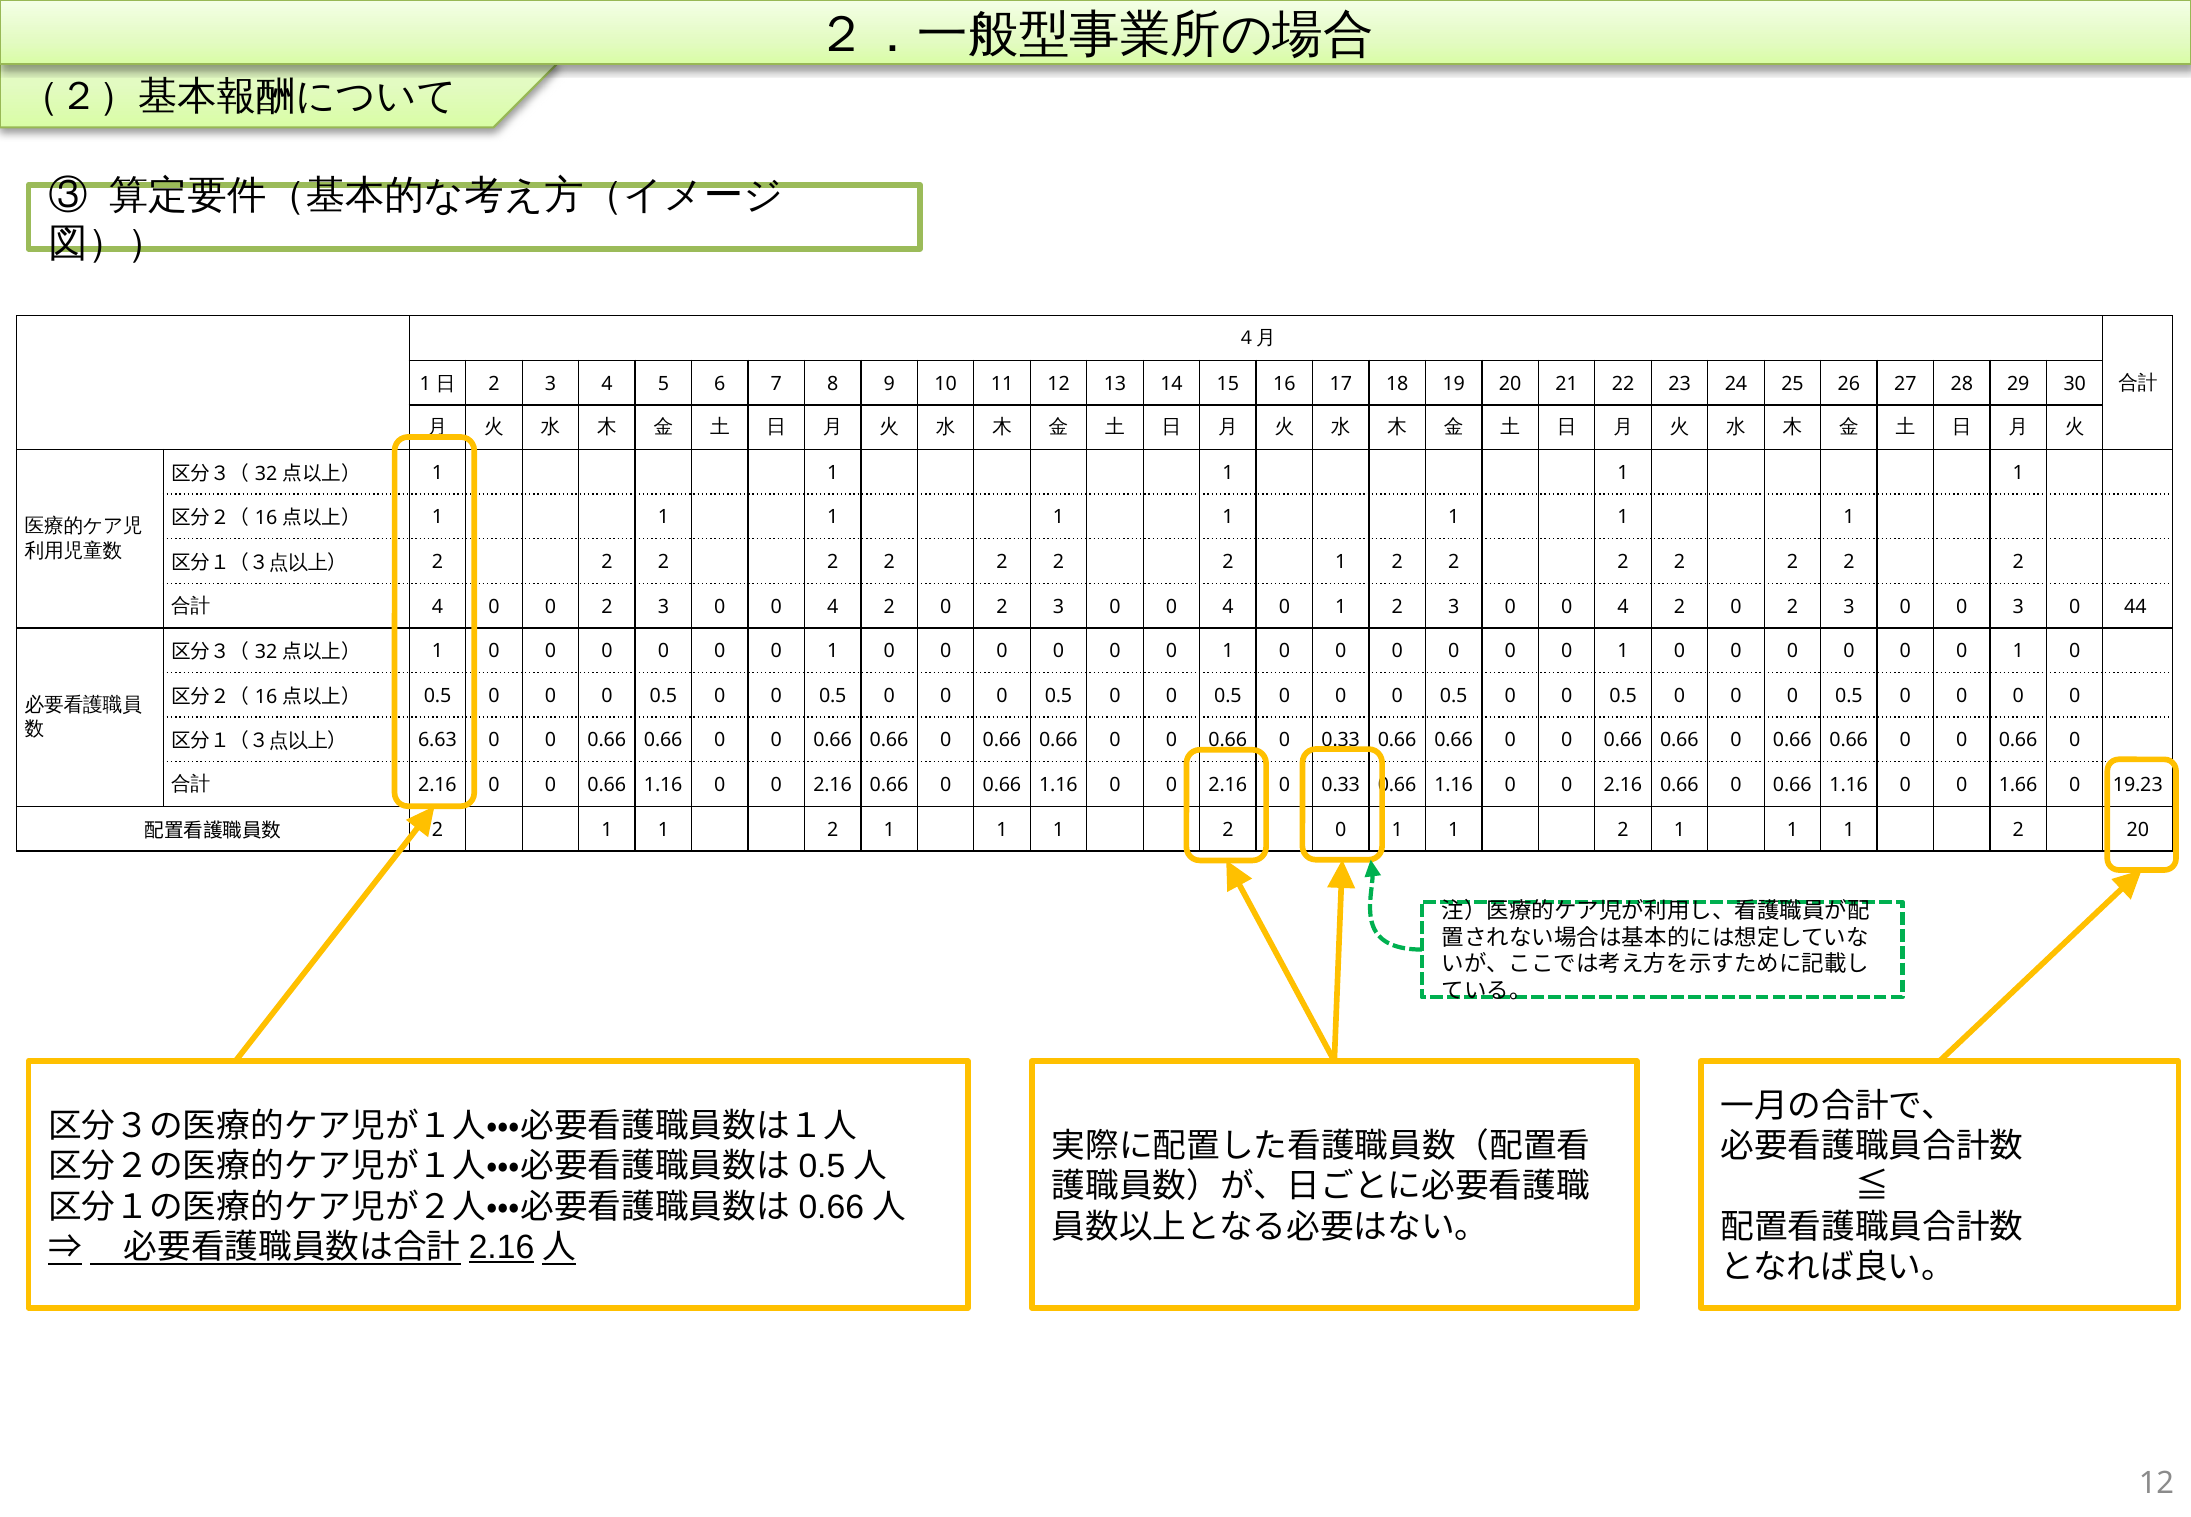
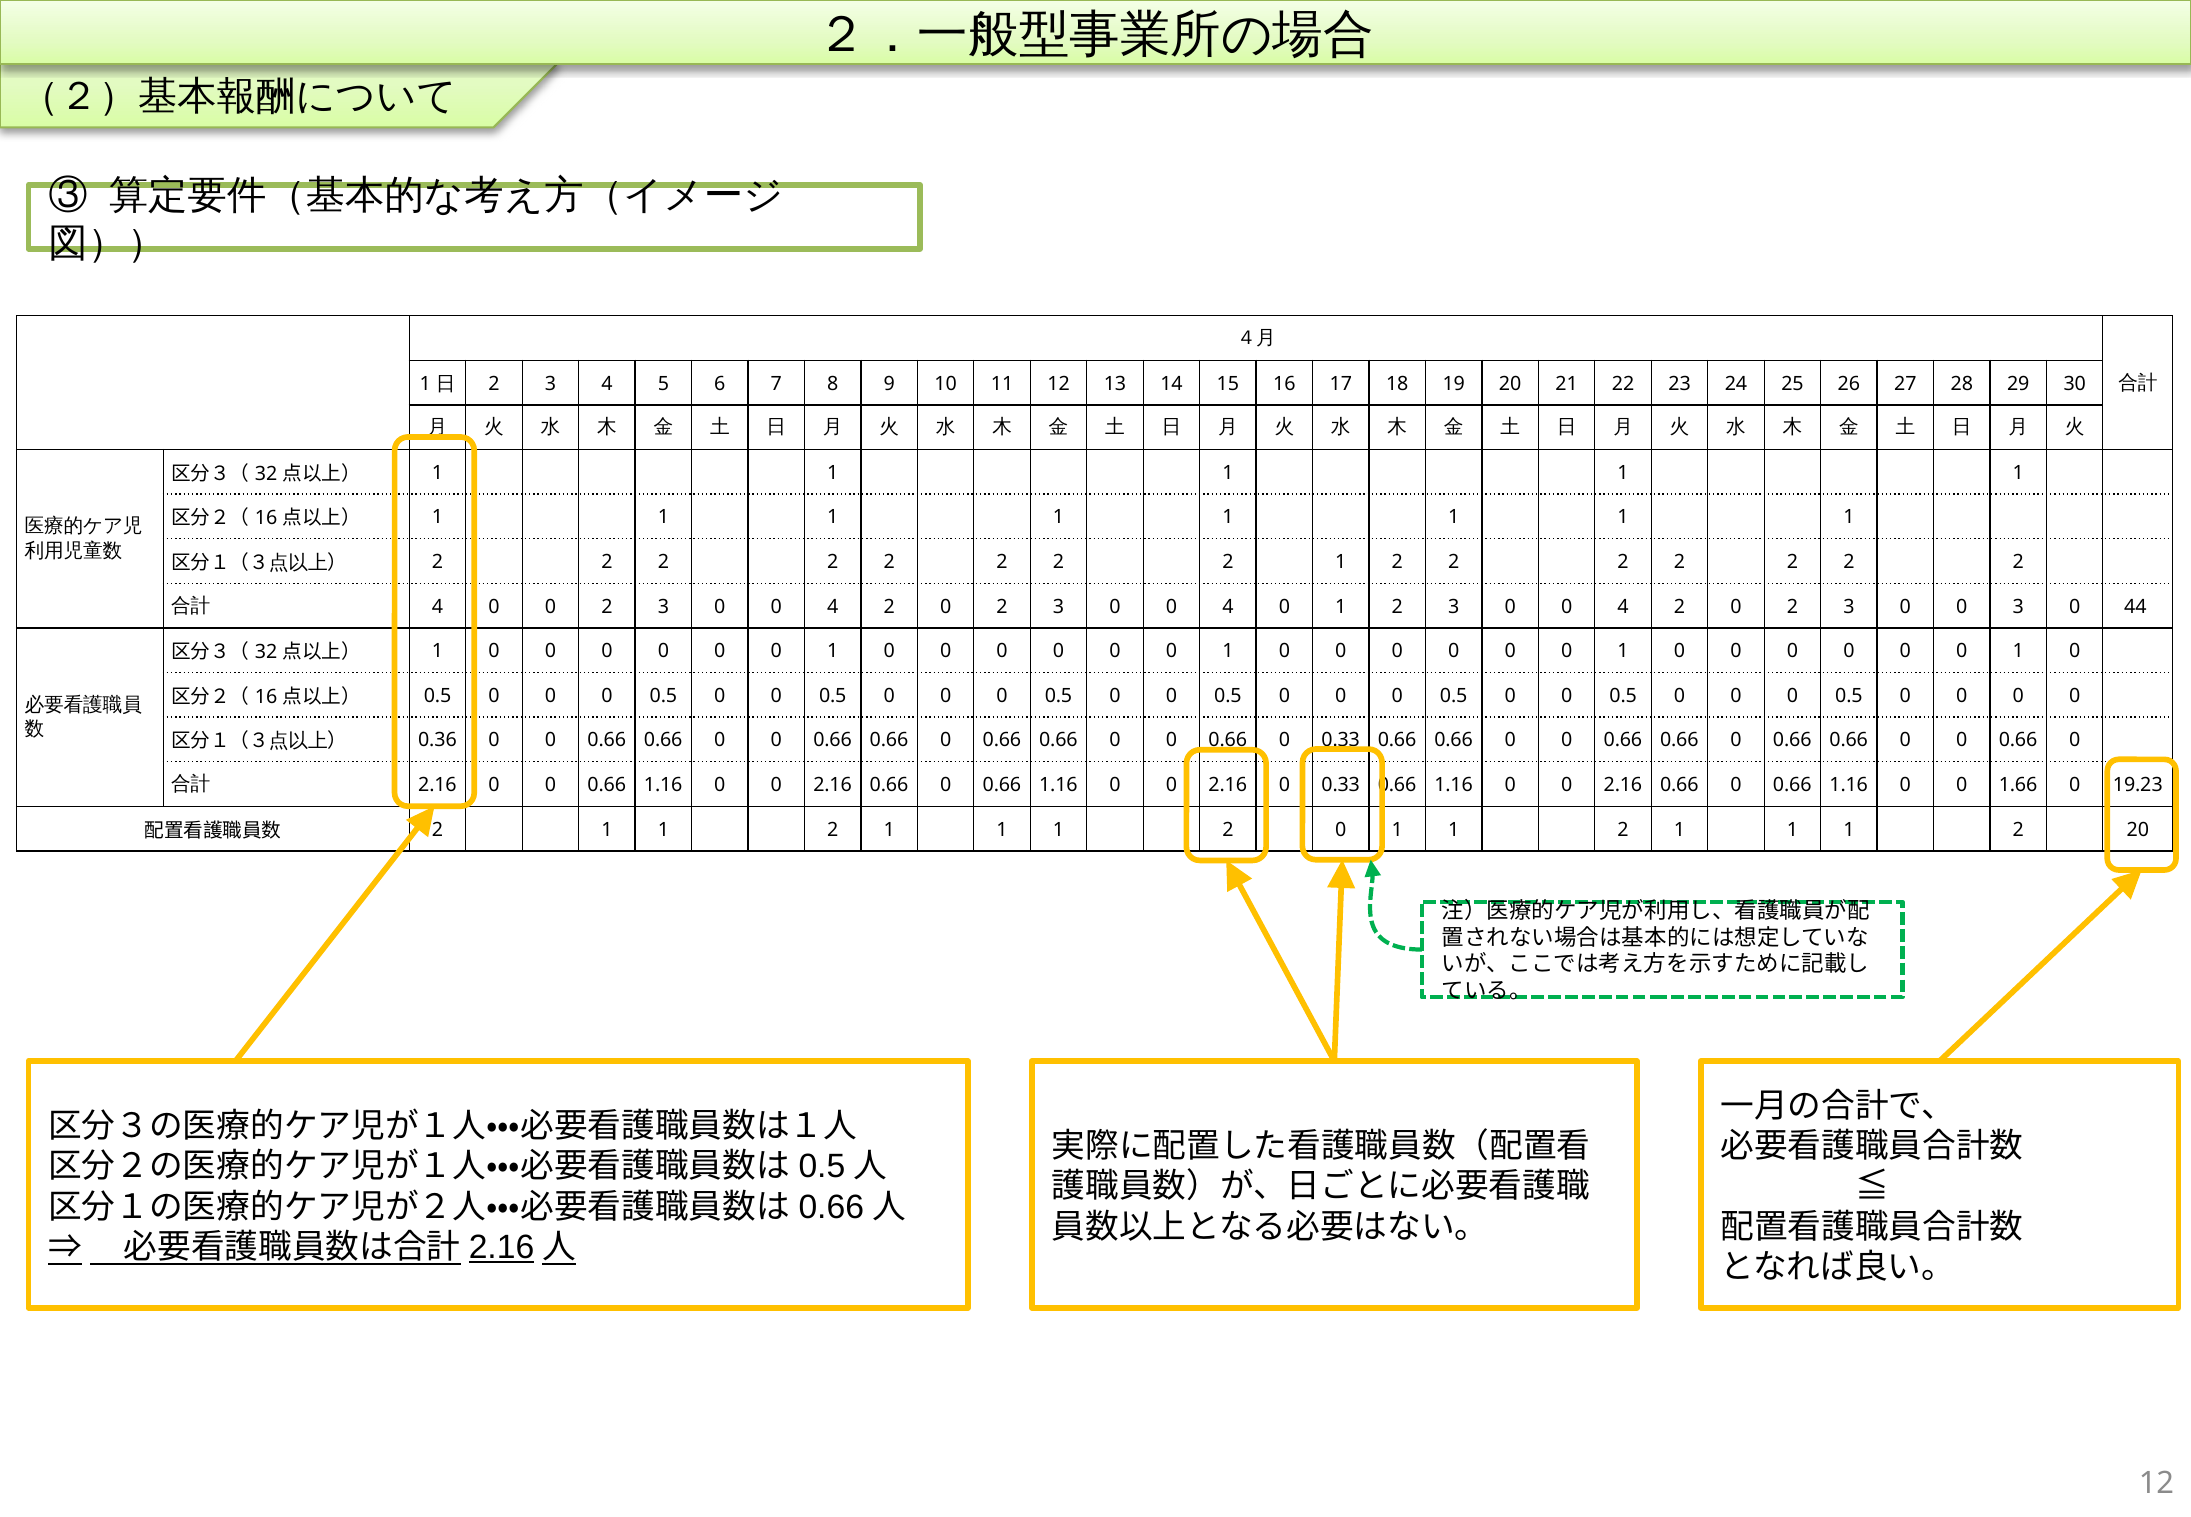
6.63: 6.63 -> 0.36 (437, 740)
